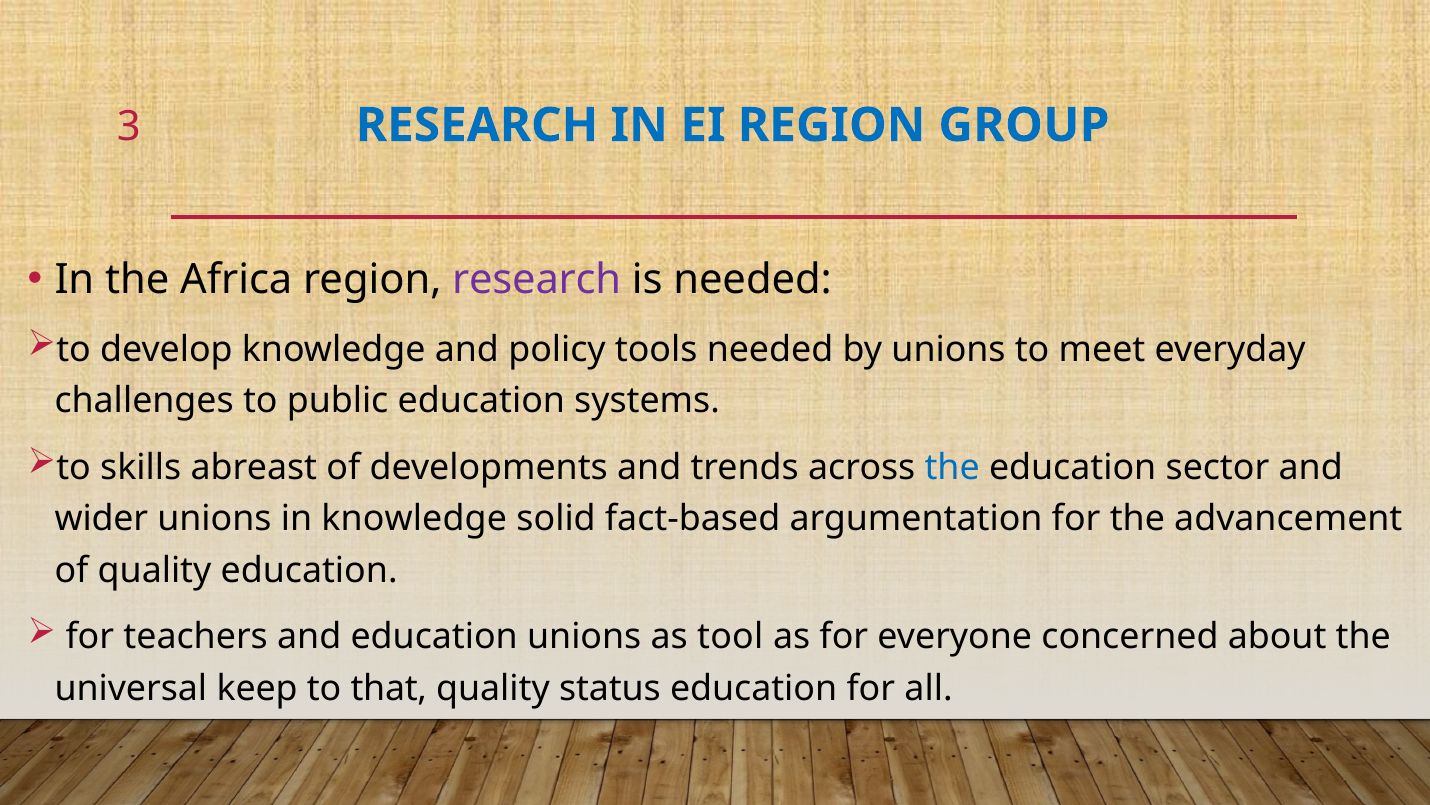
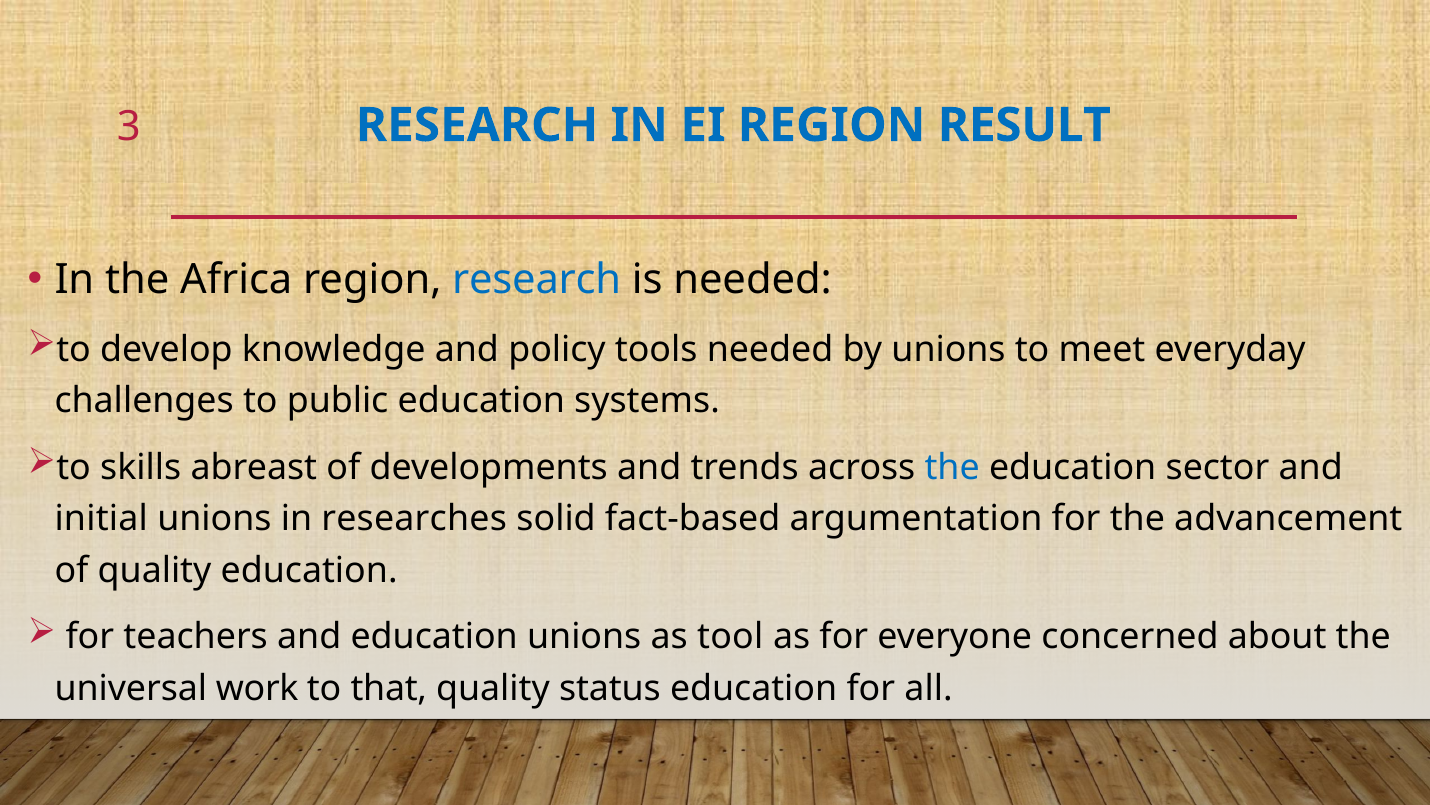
GROUP: GROUP -> RESULT (1024, 125)
research colour: purple -> blue (537, 280)
wider: wider -> initial (101, 519)
in knowledge: knowledge -> researches (414, 519)
keep: keep -> work (257, 688)
